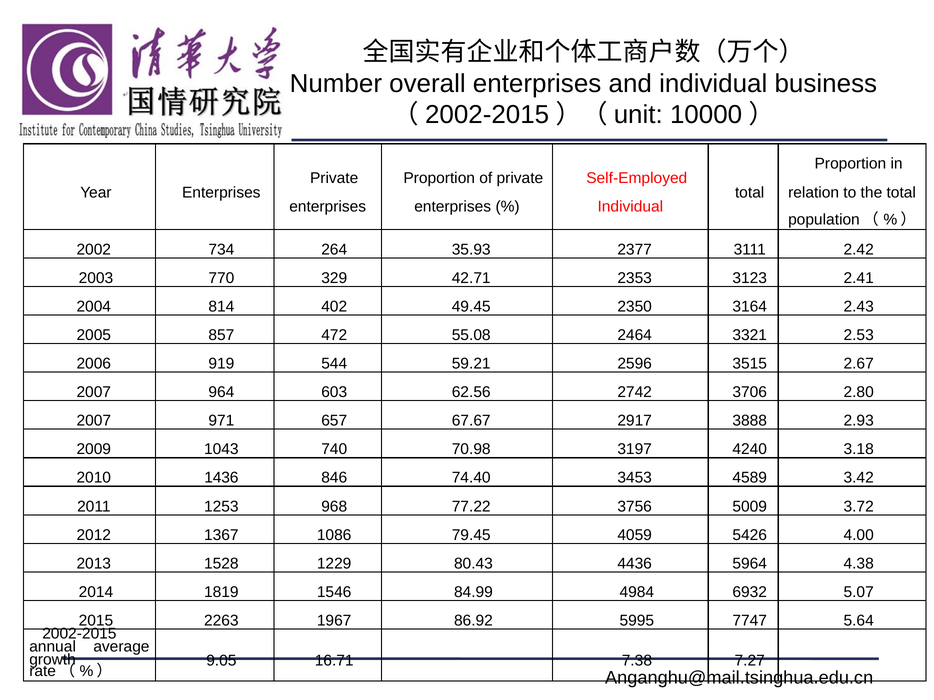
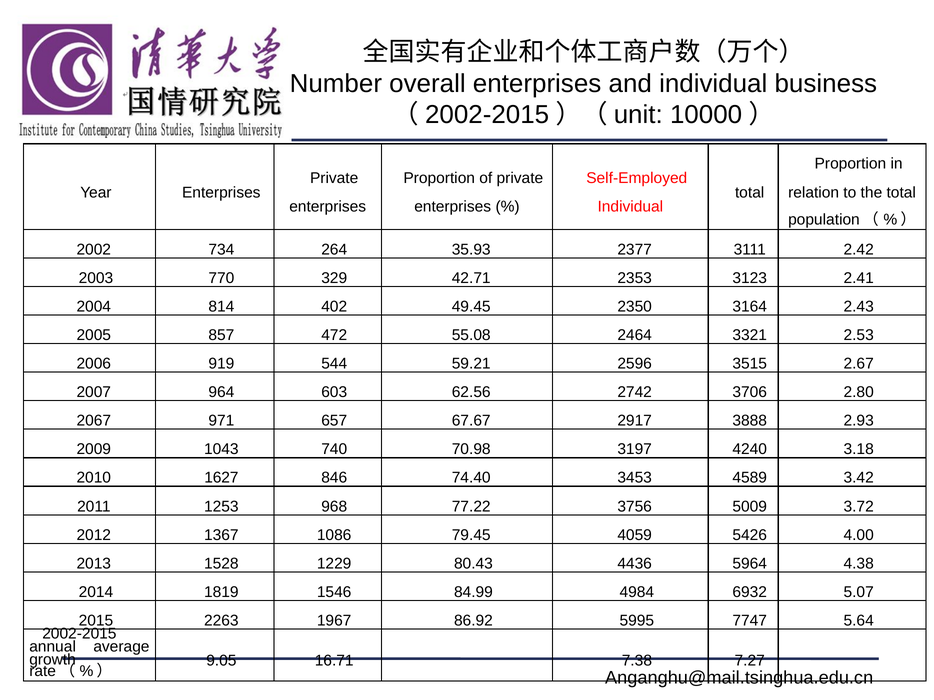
2007: 2007 -> 2067 (94, 421)
1436: 1436 -> 1627 (221, 478)
